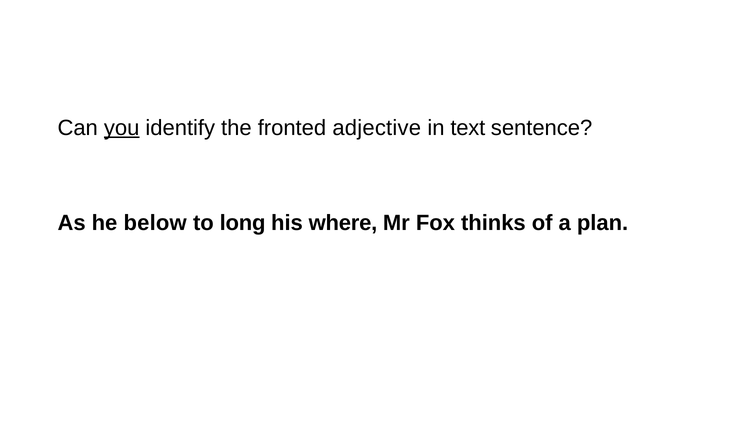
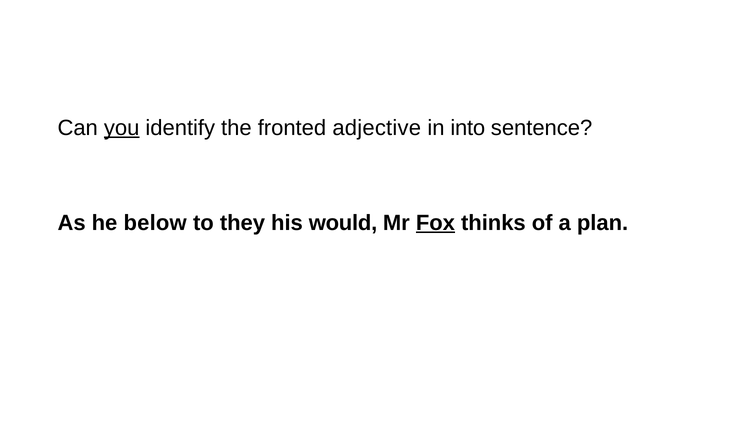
text: text -> into (468, 128)
long: long -> they (242, 223)
where: where -> would (343, 223)
Fox underline: none -> present (435, 223)
